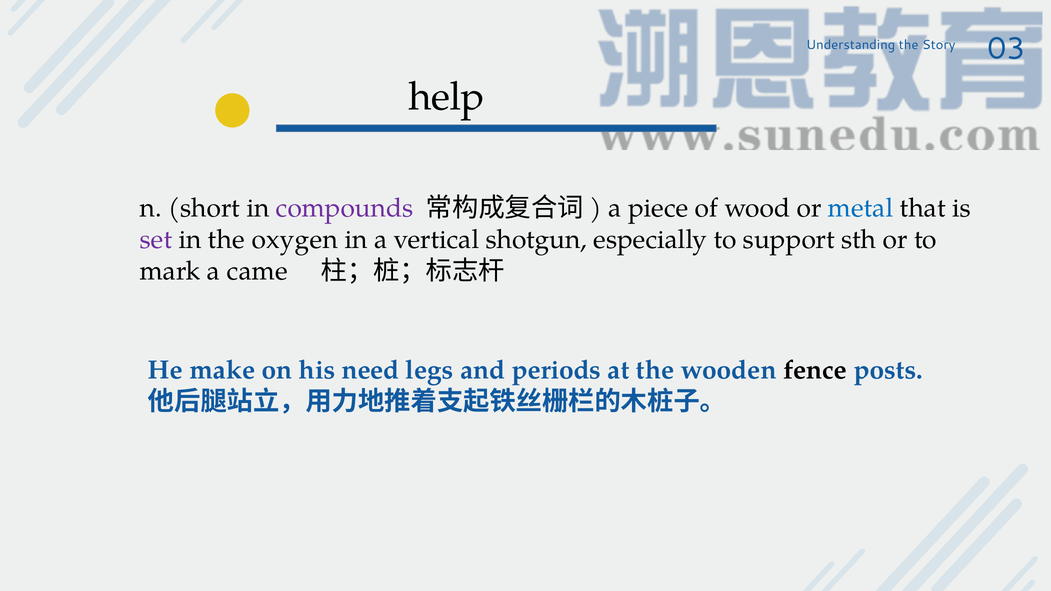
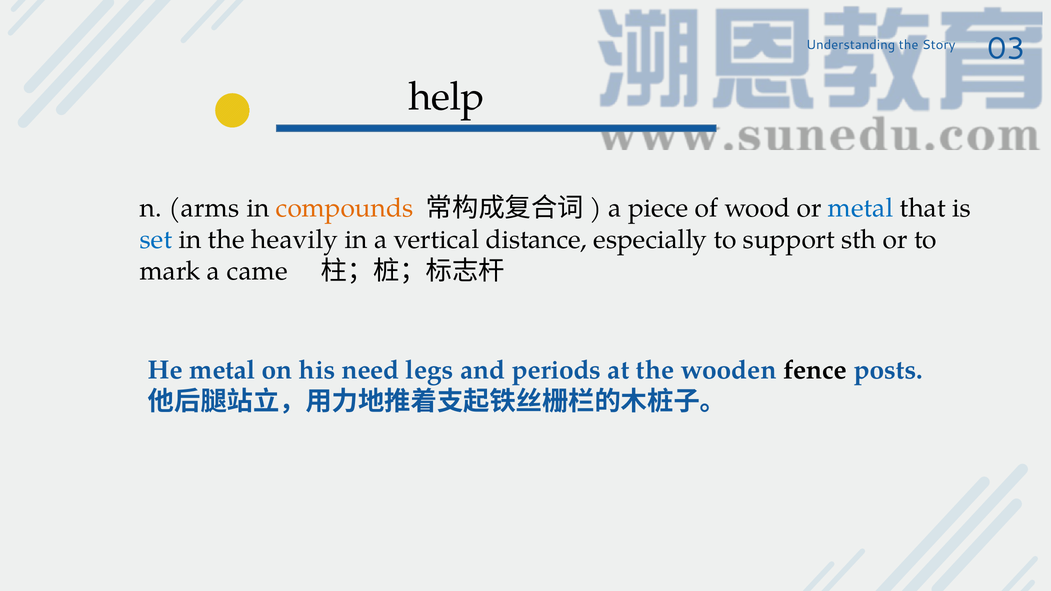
short: short -> arms (204, 208)
compounds colour: purple -> orange (345, 208)
set colour: purple -> blue (156, 240)
oxygen: oxygen -> heavily (295, 240)
shotgun: shotgun -> distance (536, 240)
He make: make -> metal (222, 370)
